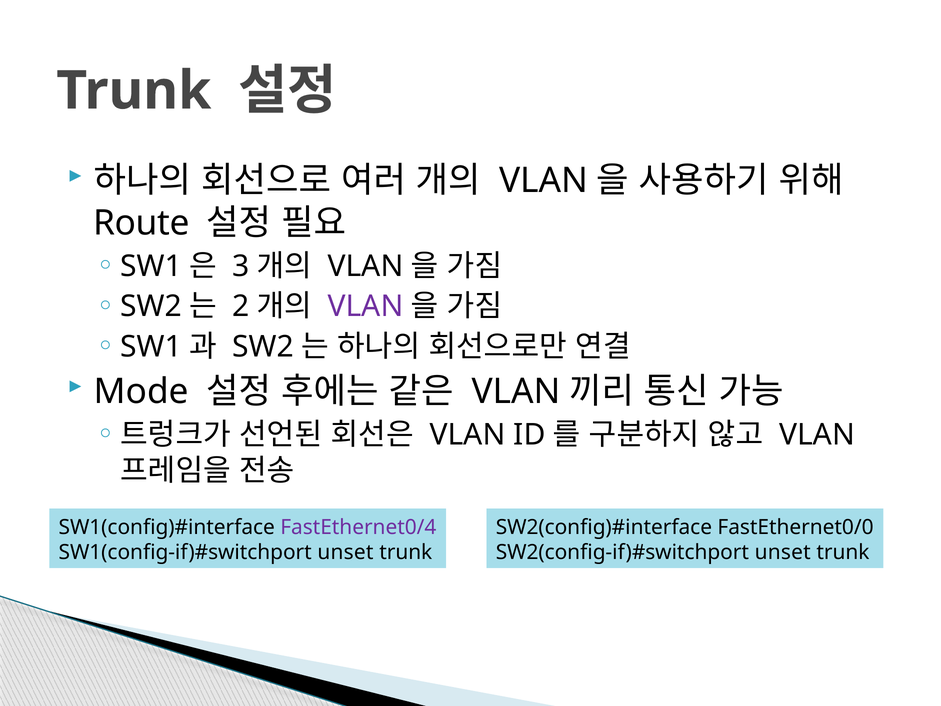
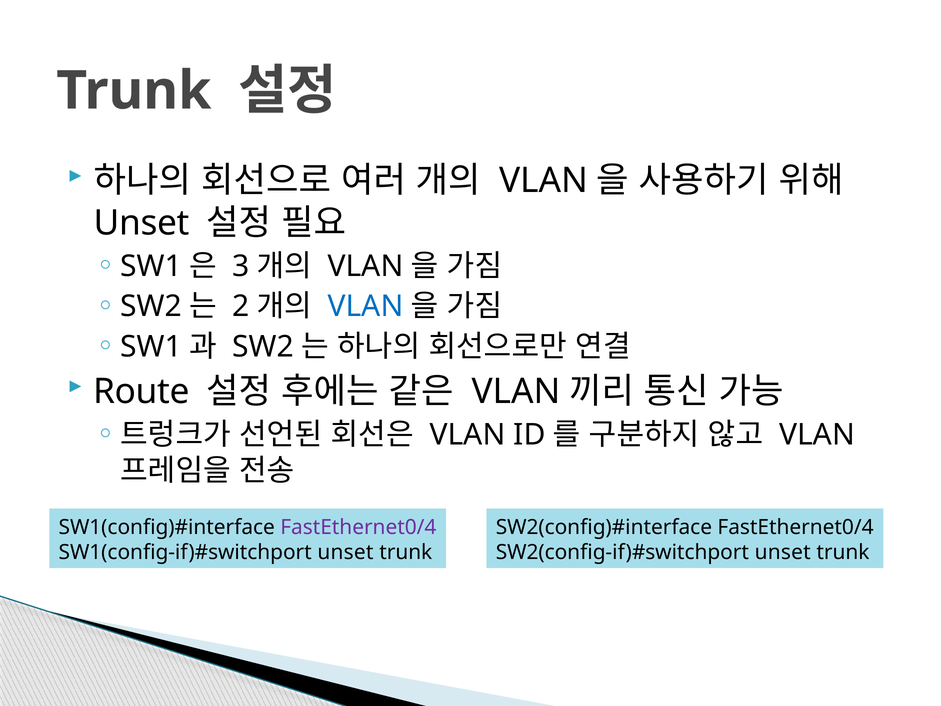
Route: Route -> Unset (142, 223)
VLAN colour: purple -> blue (366, 306)
Mode: Mode -> Route (142, 392)
FastEthernet0/0: FastEthernet0/0 -> FastEthernet0/4 (796, 527)
